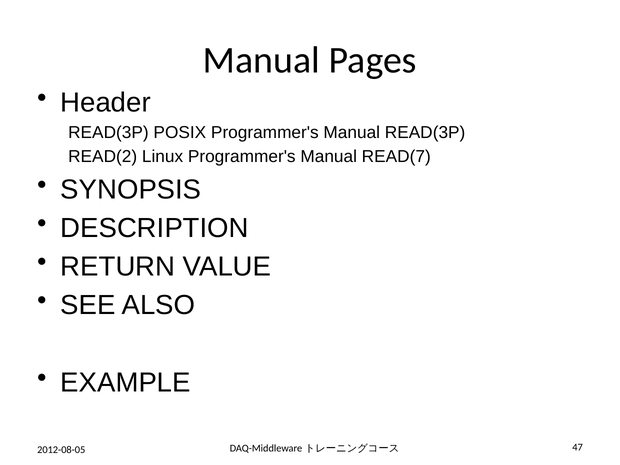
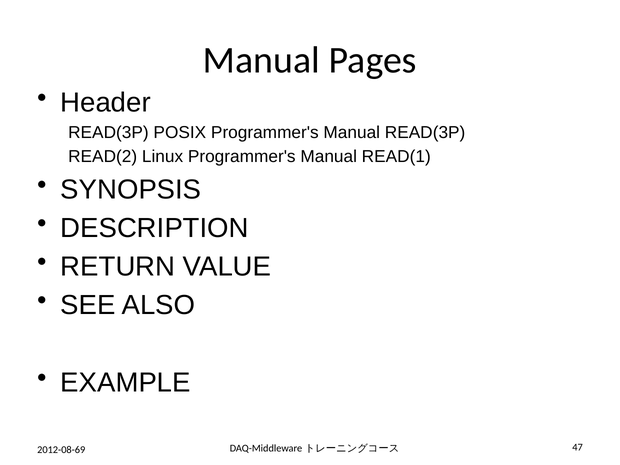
READ(7: READ(7 -> READ(1 (396, 156)
2012-08-05: 2012-08-05 -> 2012-08-69 (61, 450)
